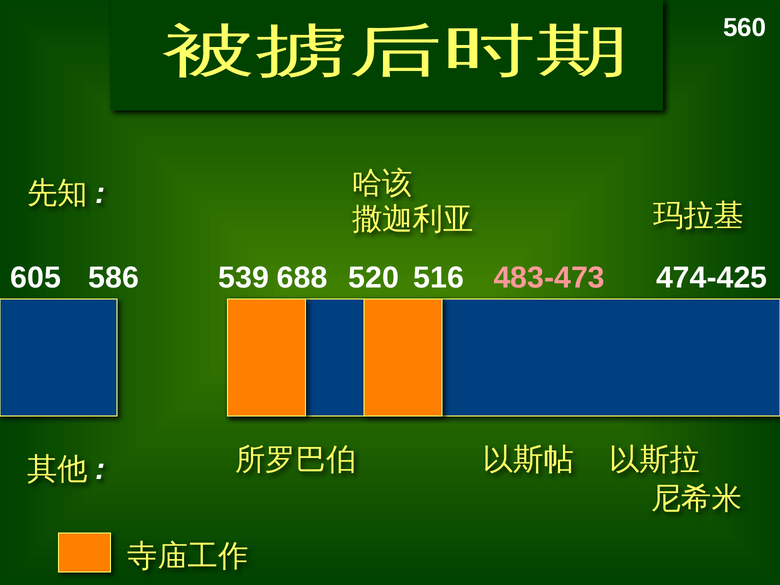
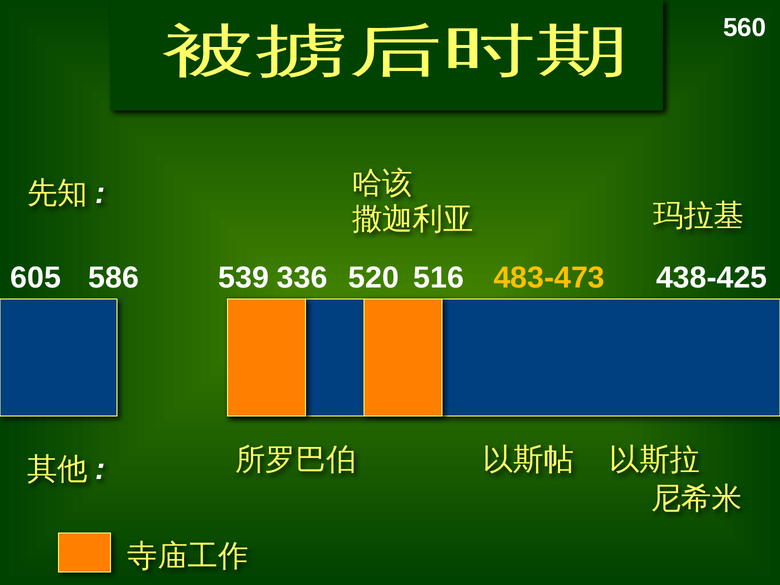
688: 688 -> 336 (302, 278)
483-473 colour: pink -> yellow (549, 278)
474-425: 474-425 -> 438-425 (712, 278)
